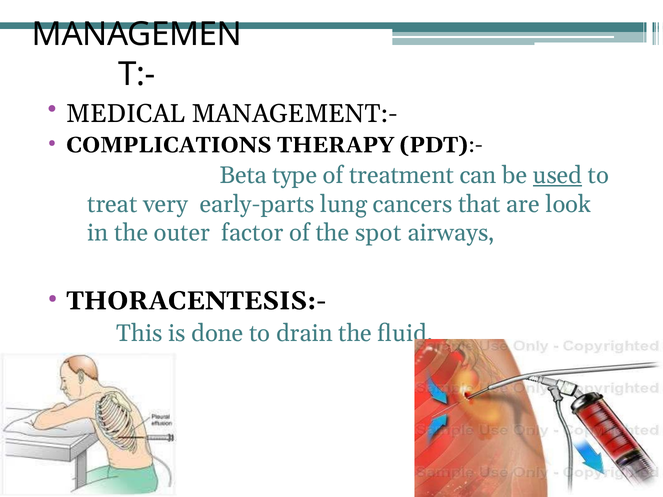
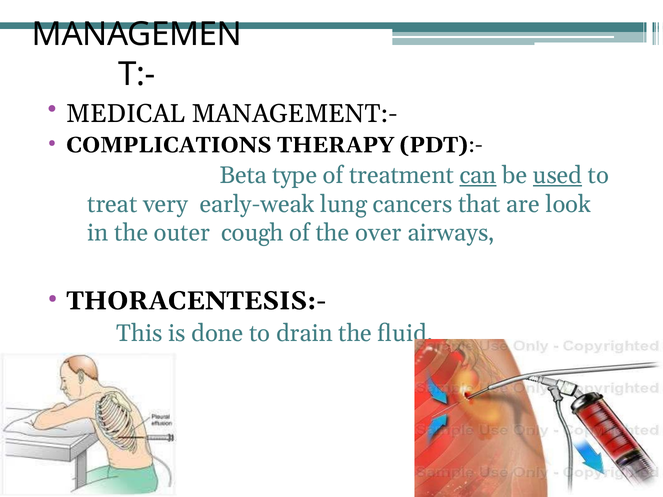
can underline: none -> present (478, 176)
early-parts: early-parts -> early-weak (257, 204)
factor: factor -> cough (253, 233)
spot: spot -> over (378, 233)
